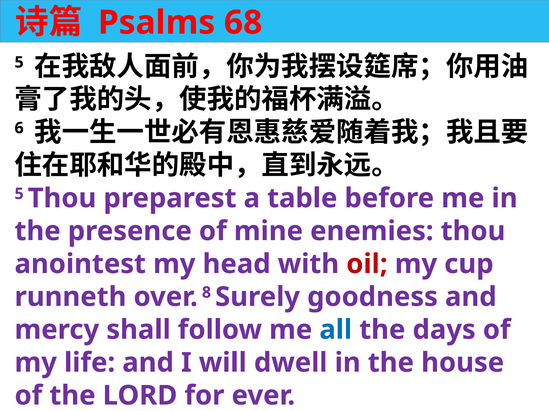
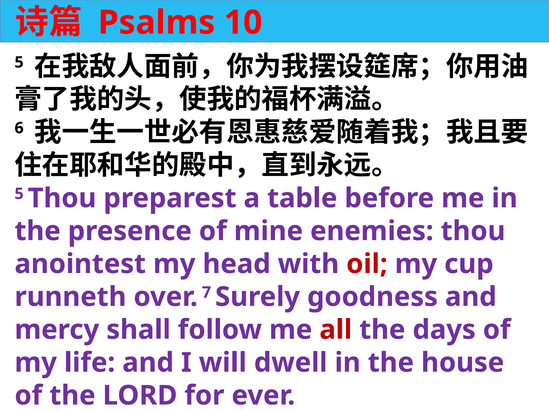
68: 68 -> 10 (243, 23)
8: 8 -> 7 (206, 293)
all colour: blue -> red (336, 330)
